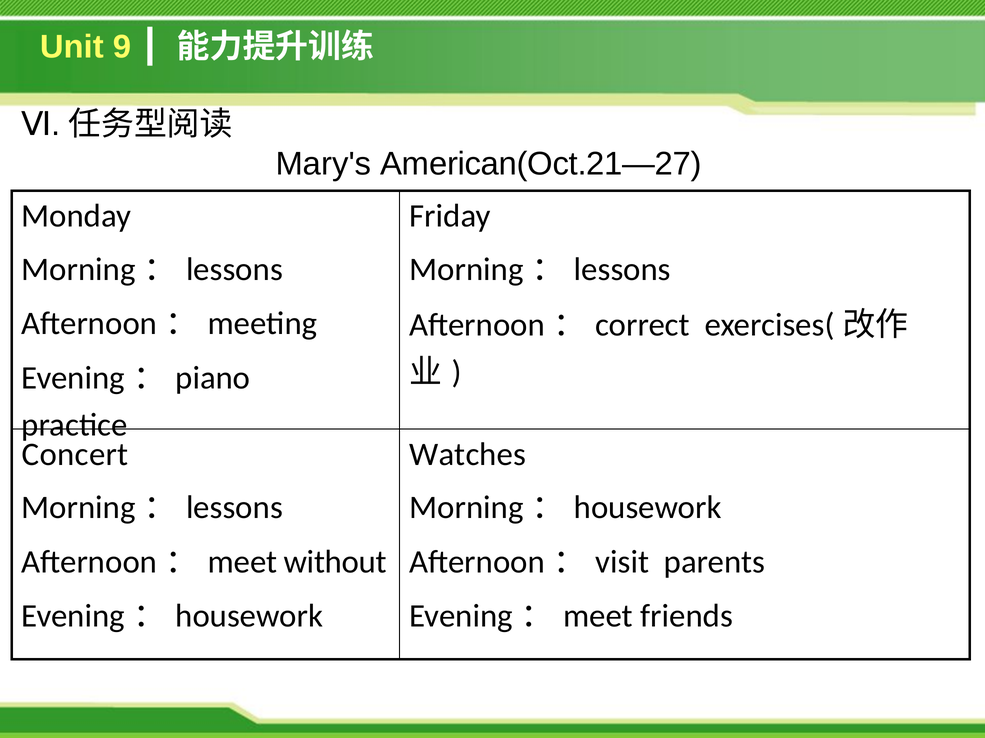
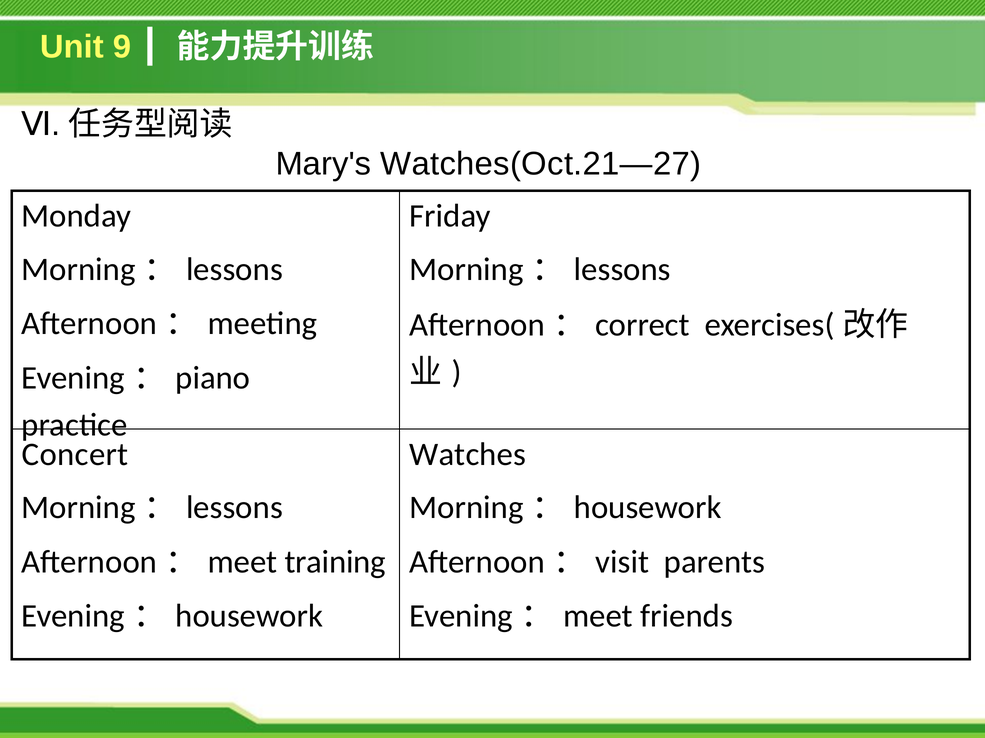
American(Oct.21—27: American(Oct.21—27 -> Watches(Oct.21—27 (541, 164)
without: without -> training (335, 562)
